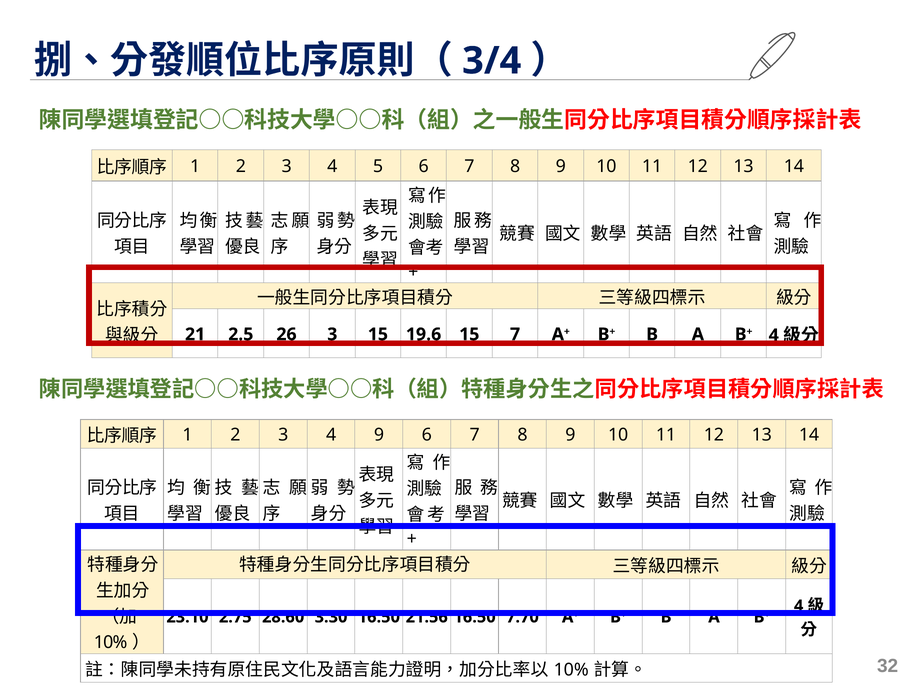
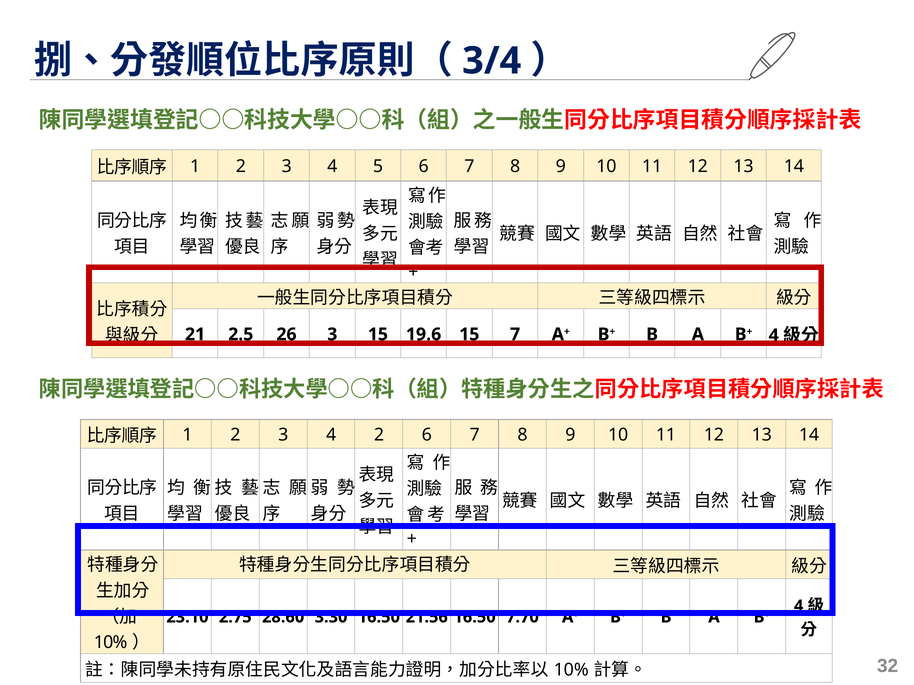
4 9: 9 -> 2 (379, 435)
